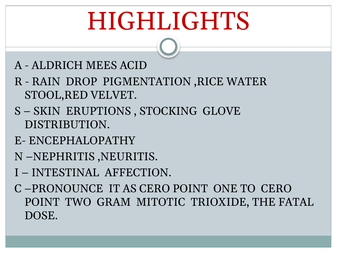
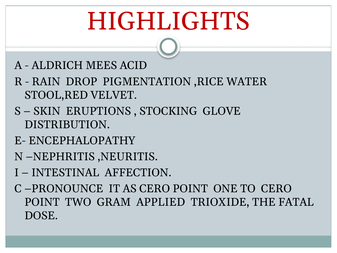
MITOTIC: MITOTIC -> APPLIED (161, 202)
